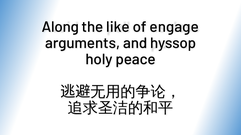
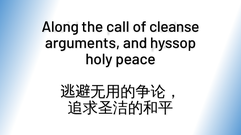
like: like -> call (118, 27)
engage: engage -> cleanse (174, 27)
